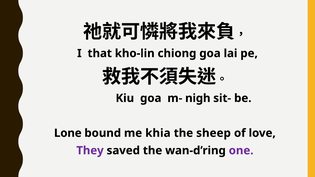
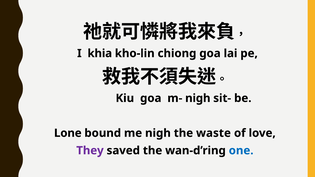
that: that -> khia (100, 53)
me khia: khia -> nigh (158, 133)
sheep: sheep -> waste (213, 133)
one colour: purple -> blue (241, 151)
